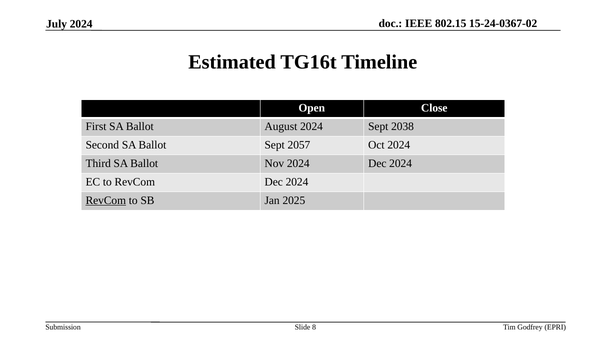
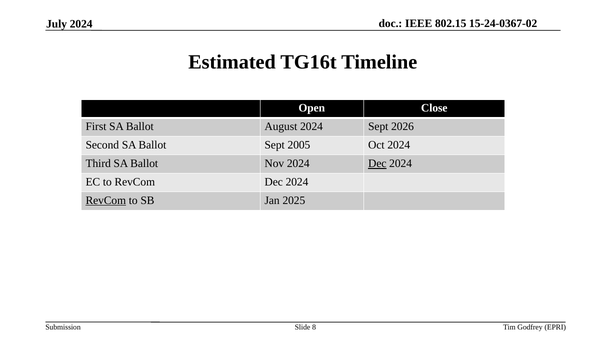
2038: 2038 -> 2026 (403, 127)
2057: 2057 -> 2005 (299, 145)
Dec underline: none -> present (377, 163)
